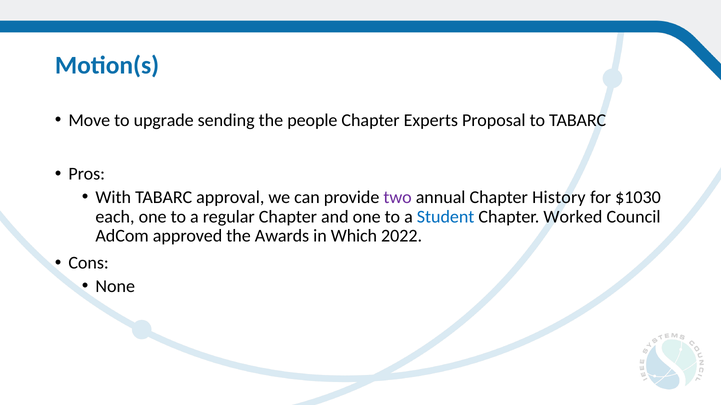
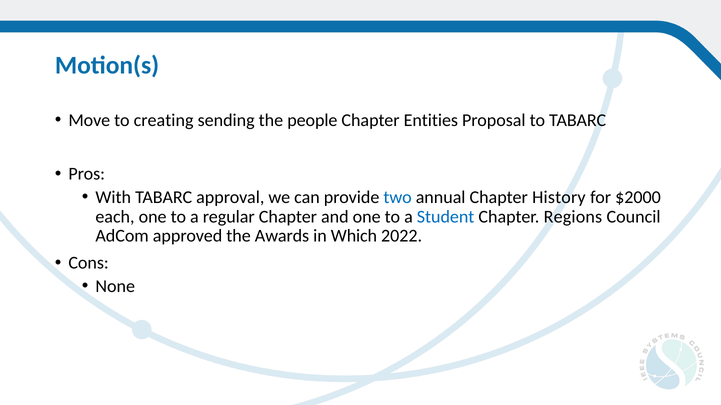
upgrade: upgrade -> creating (164, 120)
Experts: Experts -> Entities (431, 120)
two colour: purple -> blue (398, 197)
$1030: $1030 -> $2000 (638, 197)
Worked: Worked -> Regions (573, 217)
